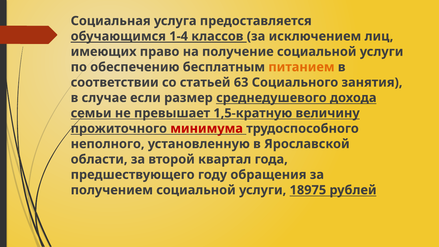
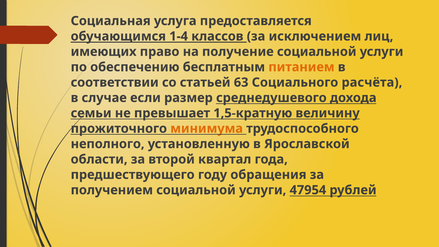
занятия: занятия -> расчёта (372, 82)
минимума colour: red -> orange (207, 129)
18975: 18975 -> 47954 (308, 190)
